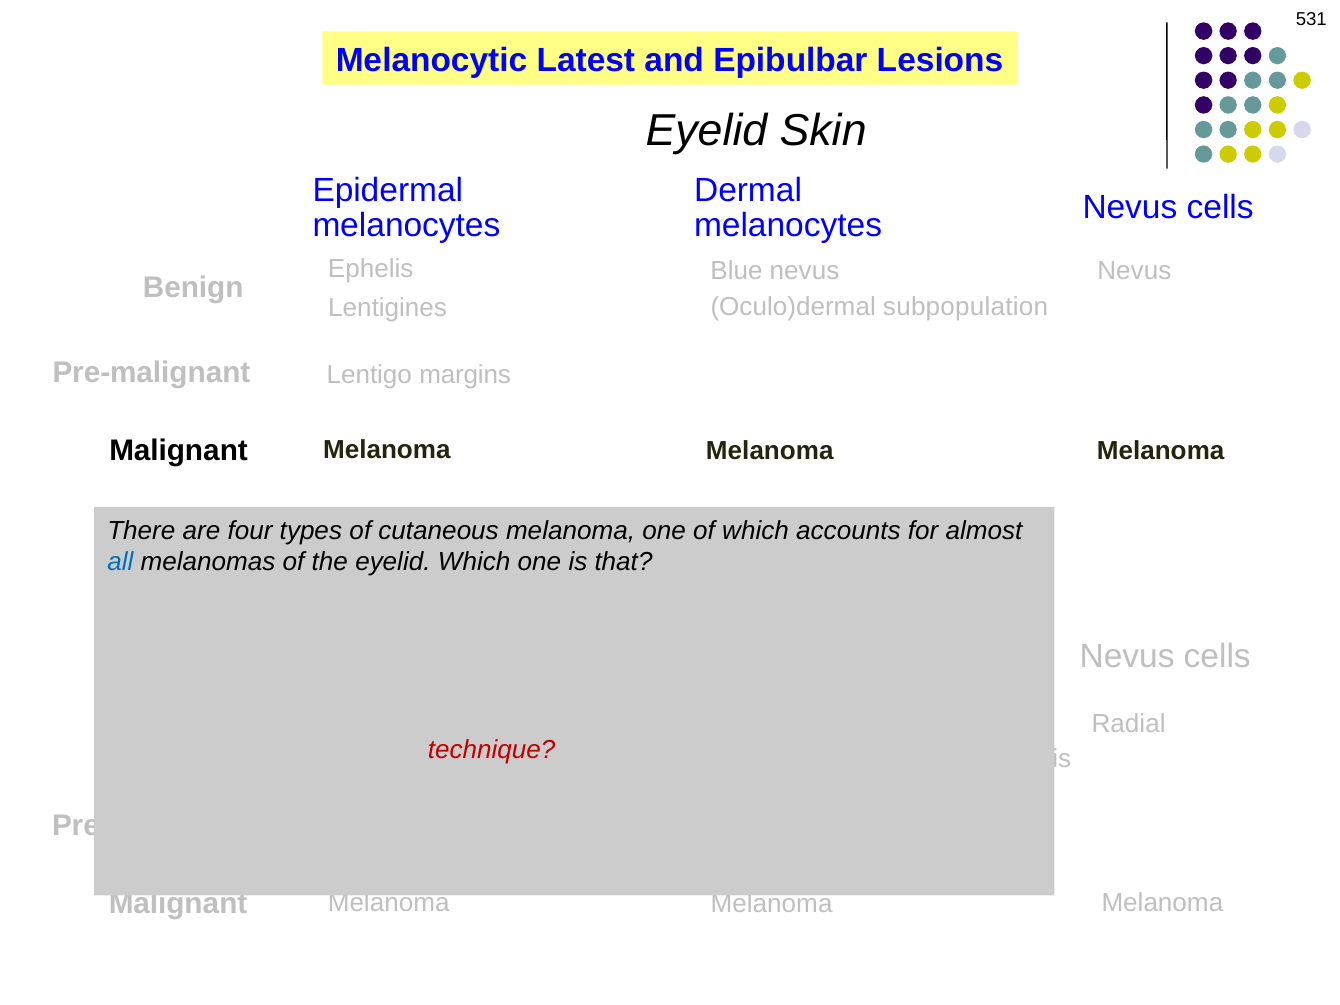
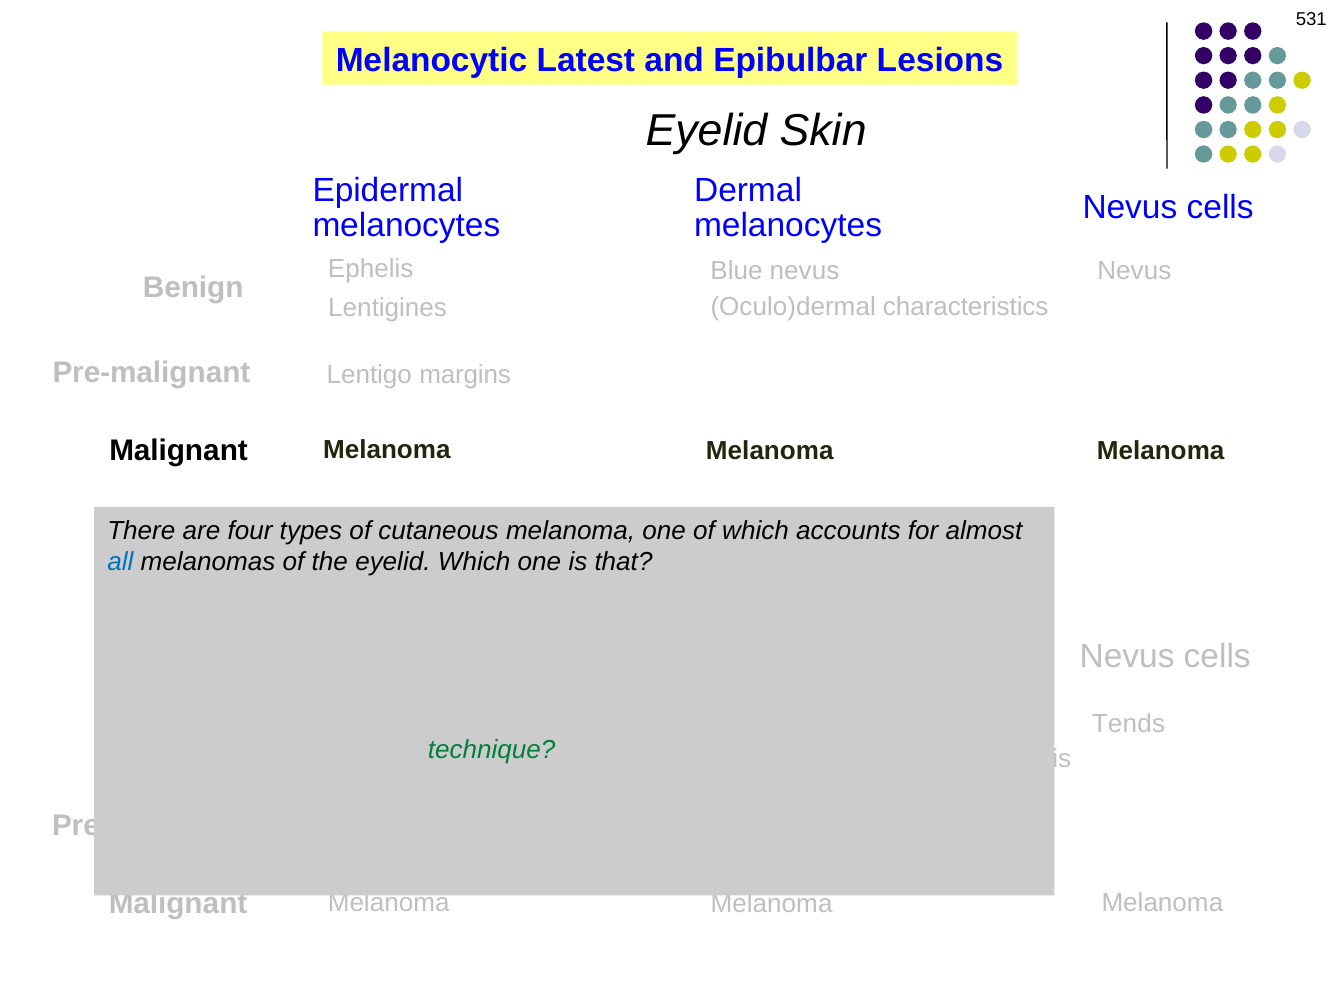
subpopulation: subpopulation -> characteristics (966, 306)
Radial: Radial -> Tends (1128, 724)
technique colour: red -> green (492, 750)
